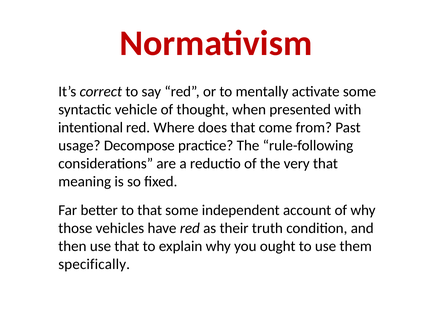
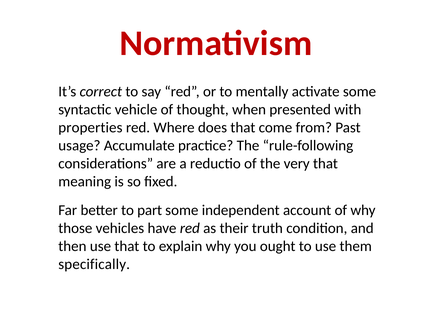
intentional: intentional -> properties (90, 127)
Decompose: Decompose -> Accumulate (139, 145)
to that: that -> part (150, 210)
